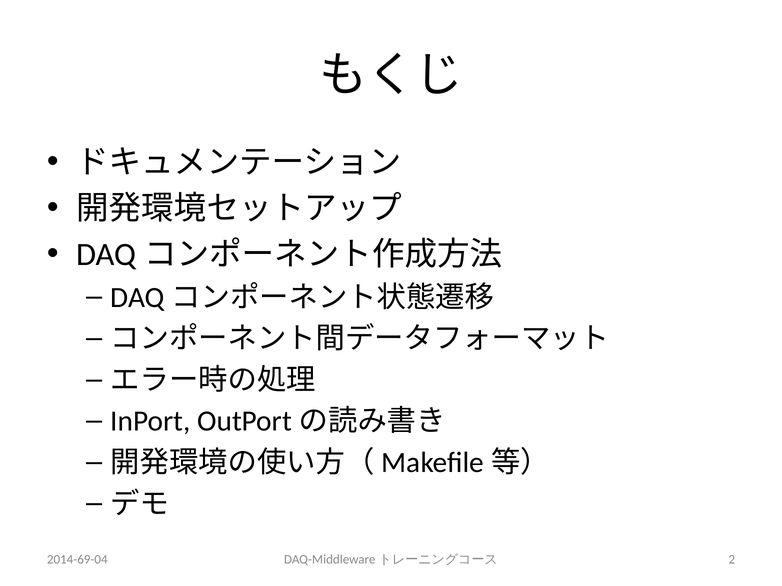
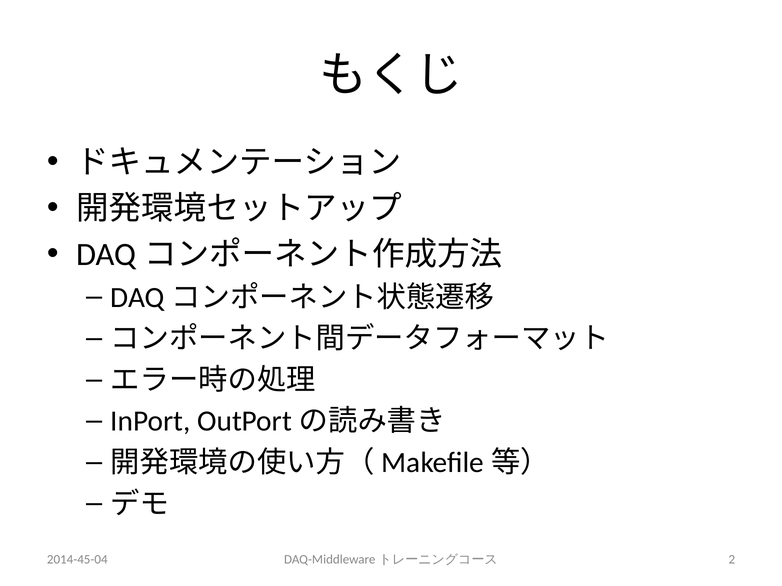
2014-69-04: 2014-69-04 -> 2014-45-04 (77, 560)
